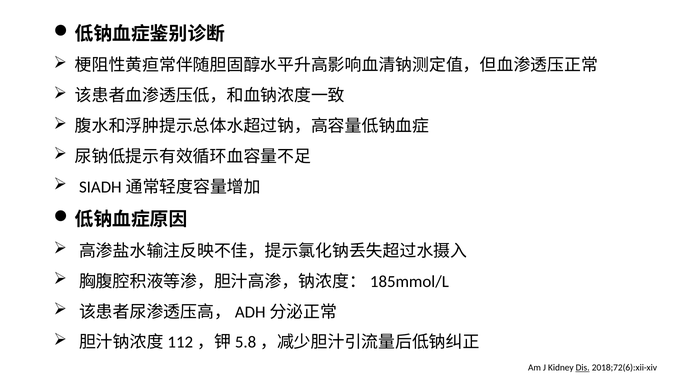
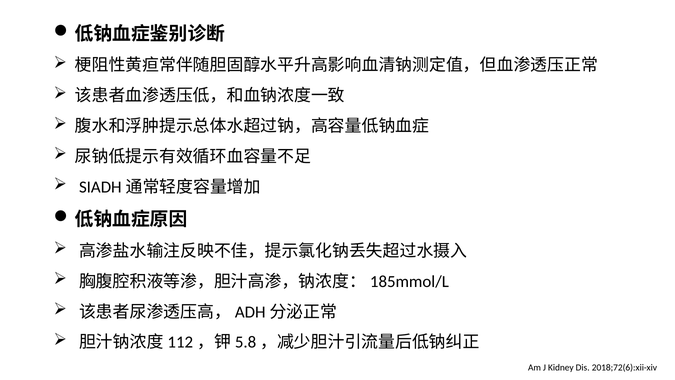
Dis underline: present -> none (583, 367)
